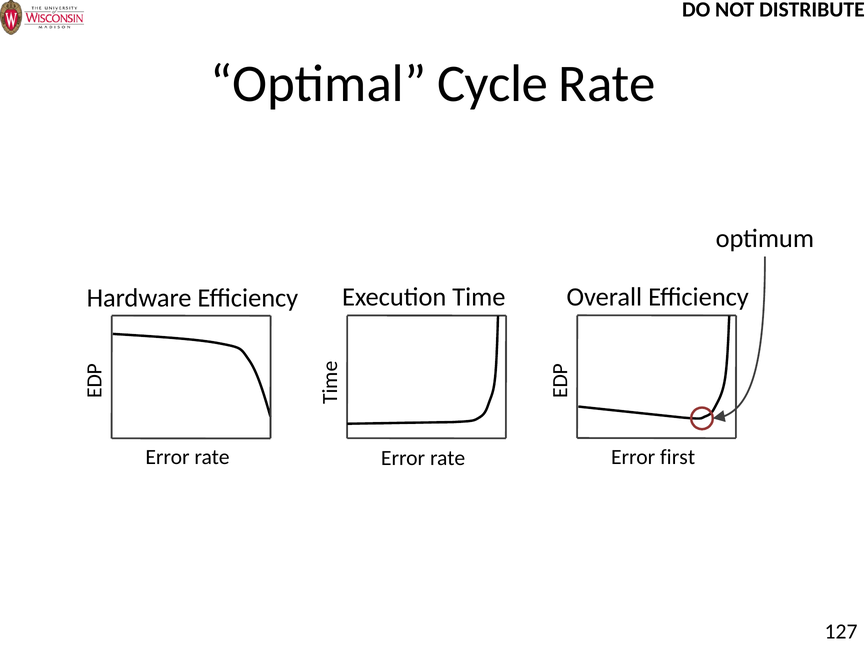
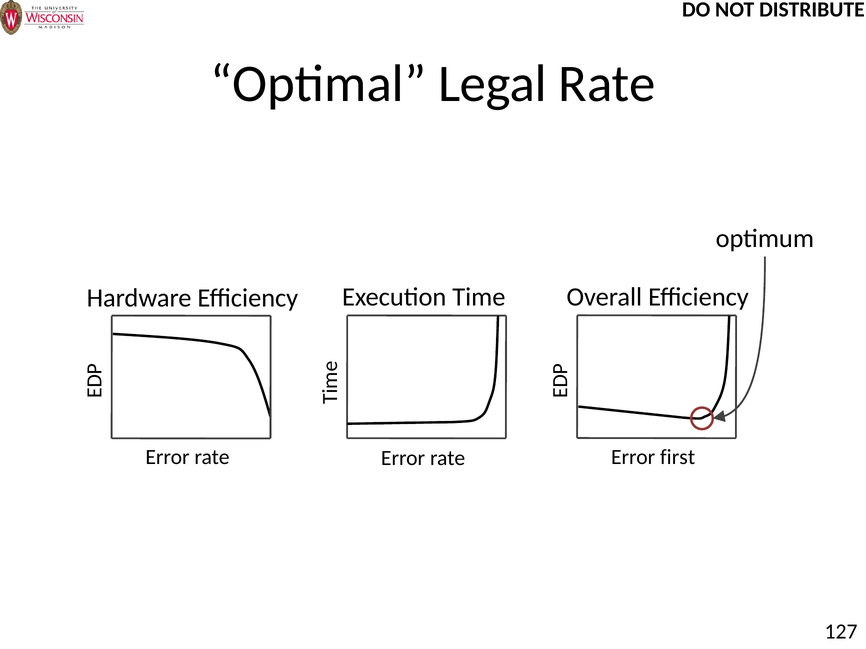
Cycle: Cycle -> Legal (493, 84)
